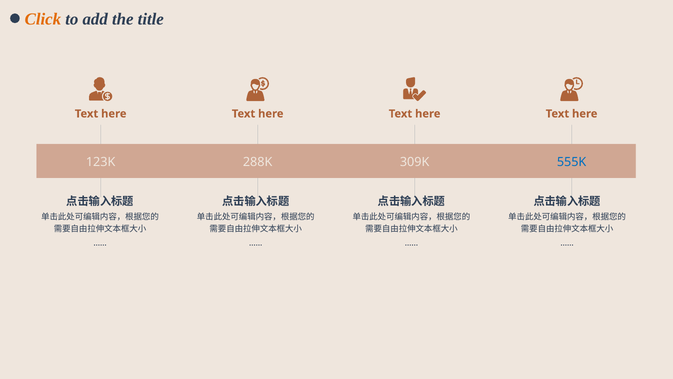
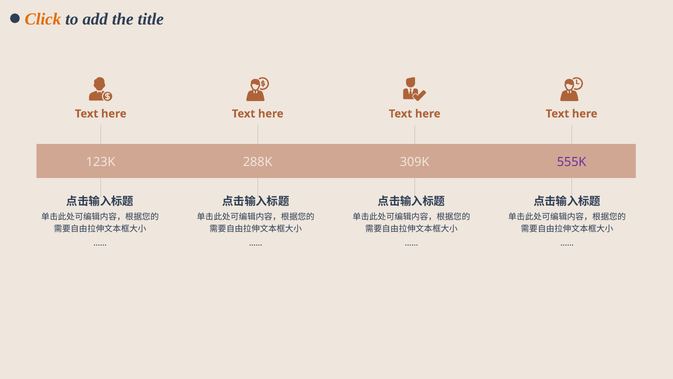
555K colour: blue -> purple (572, 162)
